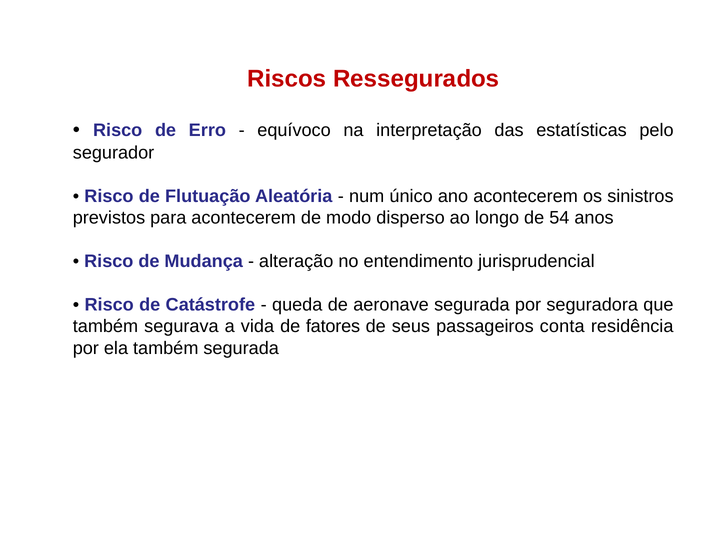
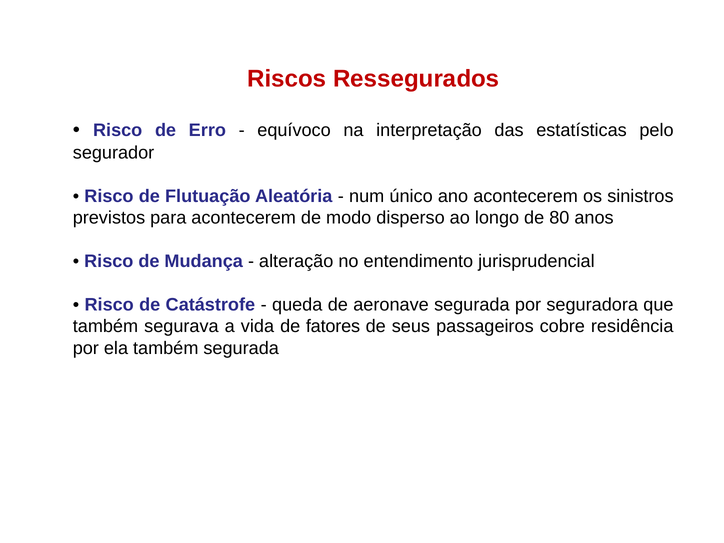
54: 54 -> 80 (559, 218)
conta: conta -> cobre (562, 326)
